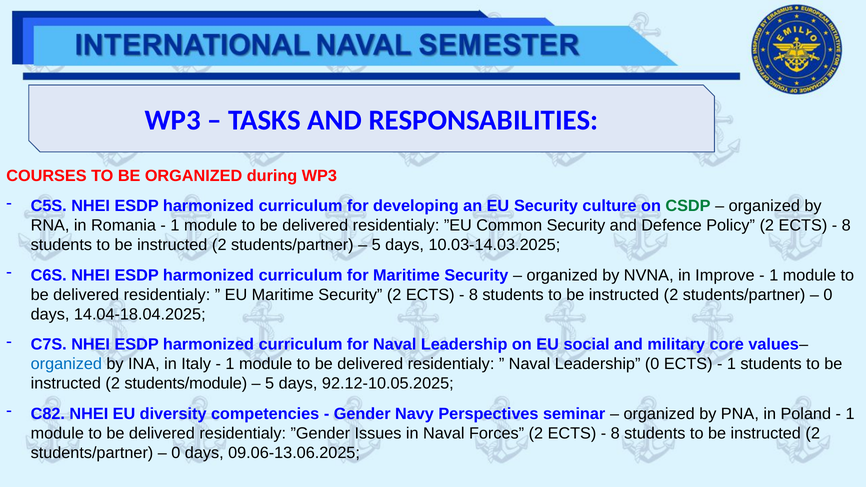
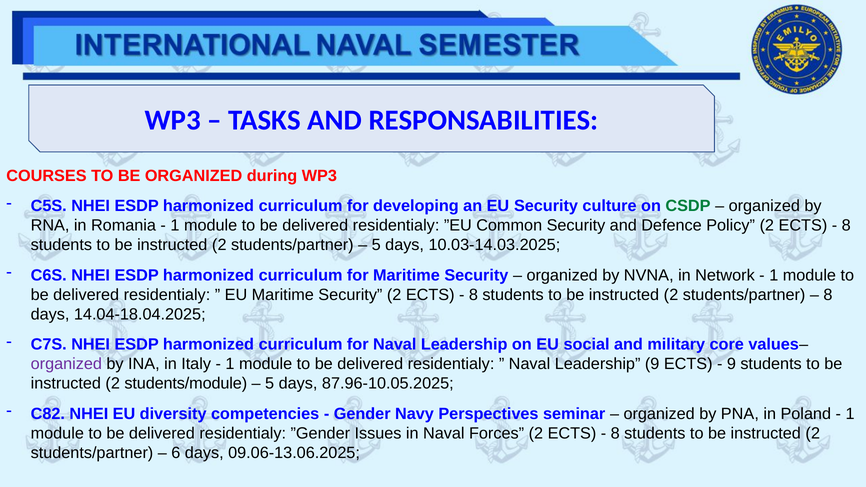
Improve: Improve -> Network (725, 275)
0: 0 -> 8 (828, 295)
organized colour: blue -> purple (66, 364)
Leadership 0: 0 -> 9 (652, 364)
1: 1 -> 9 (731, 364)
92.12-10.05.2025: 92.12-10.05.2025 -> 87.96-10.05.2025 (388, 384)
0: 0 -> 6 (176, 453)
